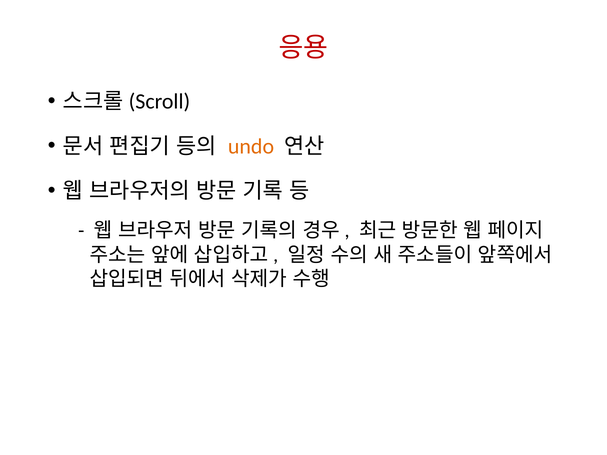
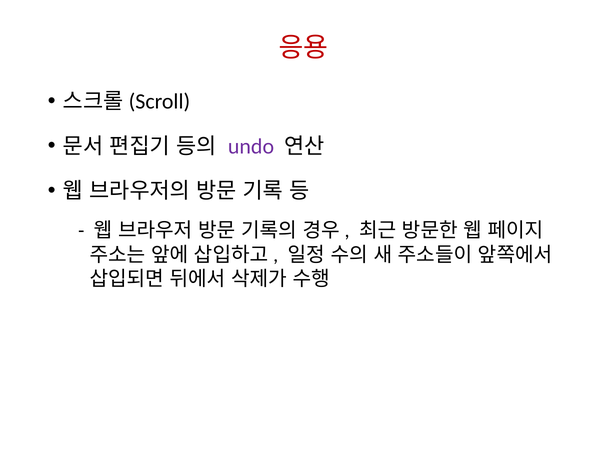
undo colour: orange -> purple (251, 146)
